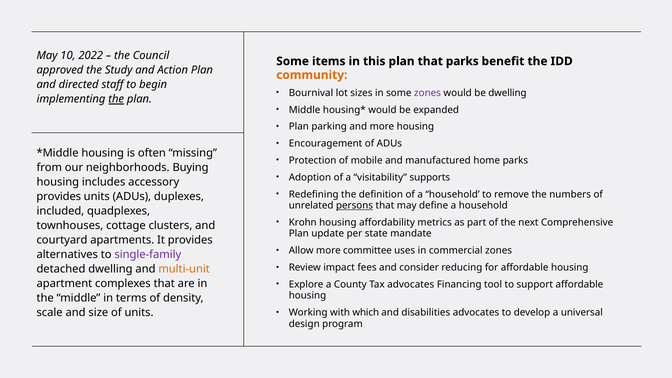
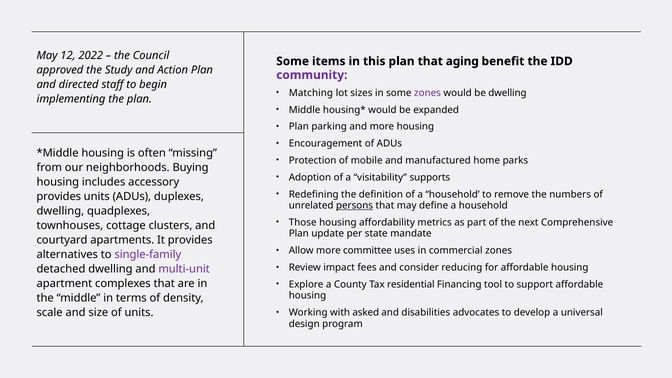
10: 10 -> 12 (68, 56)
that parks: parks -> aging (462, 61)
community colour: orange -> purple (312, 75)
Bournival: Bournival -> Matching (311, 93)
the underline: present -> none (116, 99)
included: included -> dwelling (60, 211)
Krohn: Krohn -> Those (303, 222)
multi-unit colour: orange -> purple (184, 269)
Tax advocates: advocates -> residential (411, 284)
which: which -> asked (366, 313)
